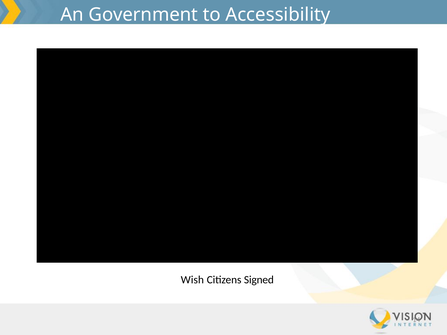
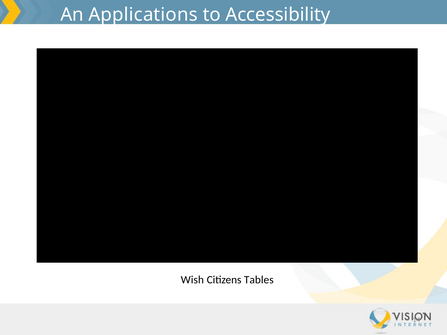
Government: Government -> Applications (143, 15)
Signed: Signed -> Tables (259, 280)
